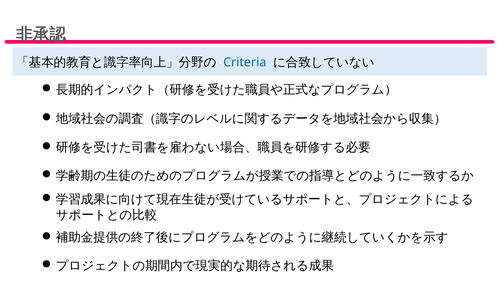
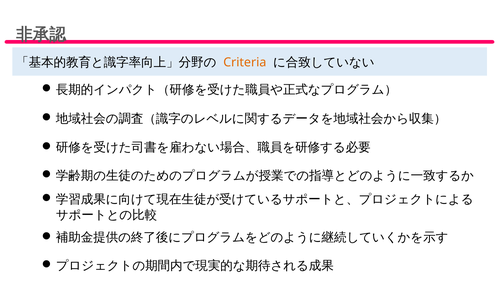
Criteria colour: blue -> orange (245, 62)
